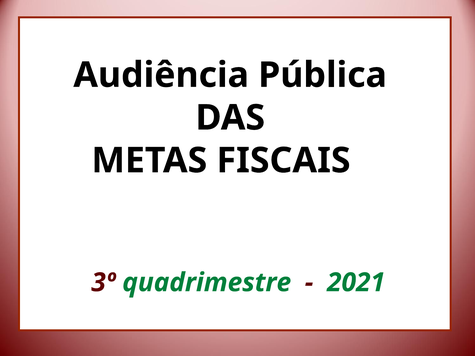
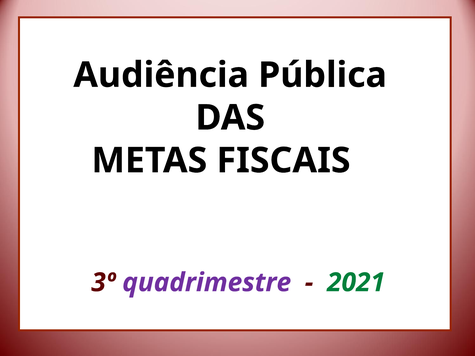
quadrimestre colour: green -> purple (207, 283)
